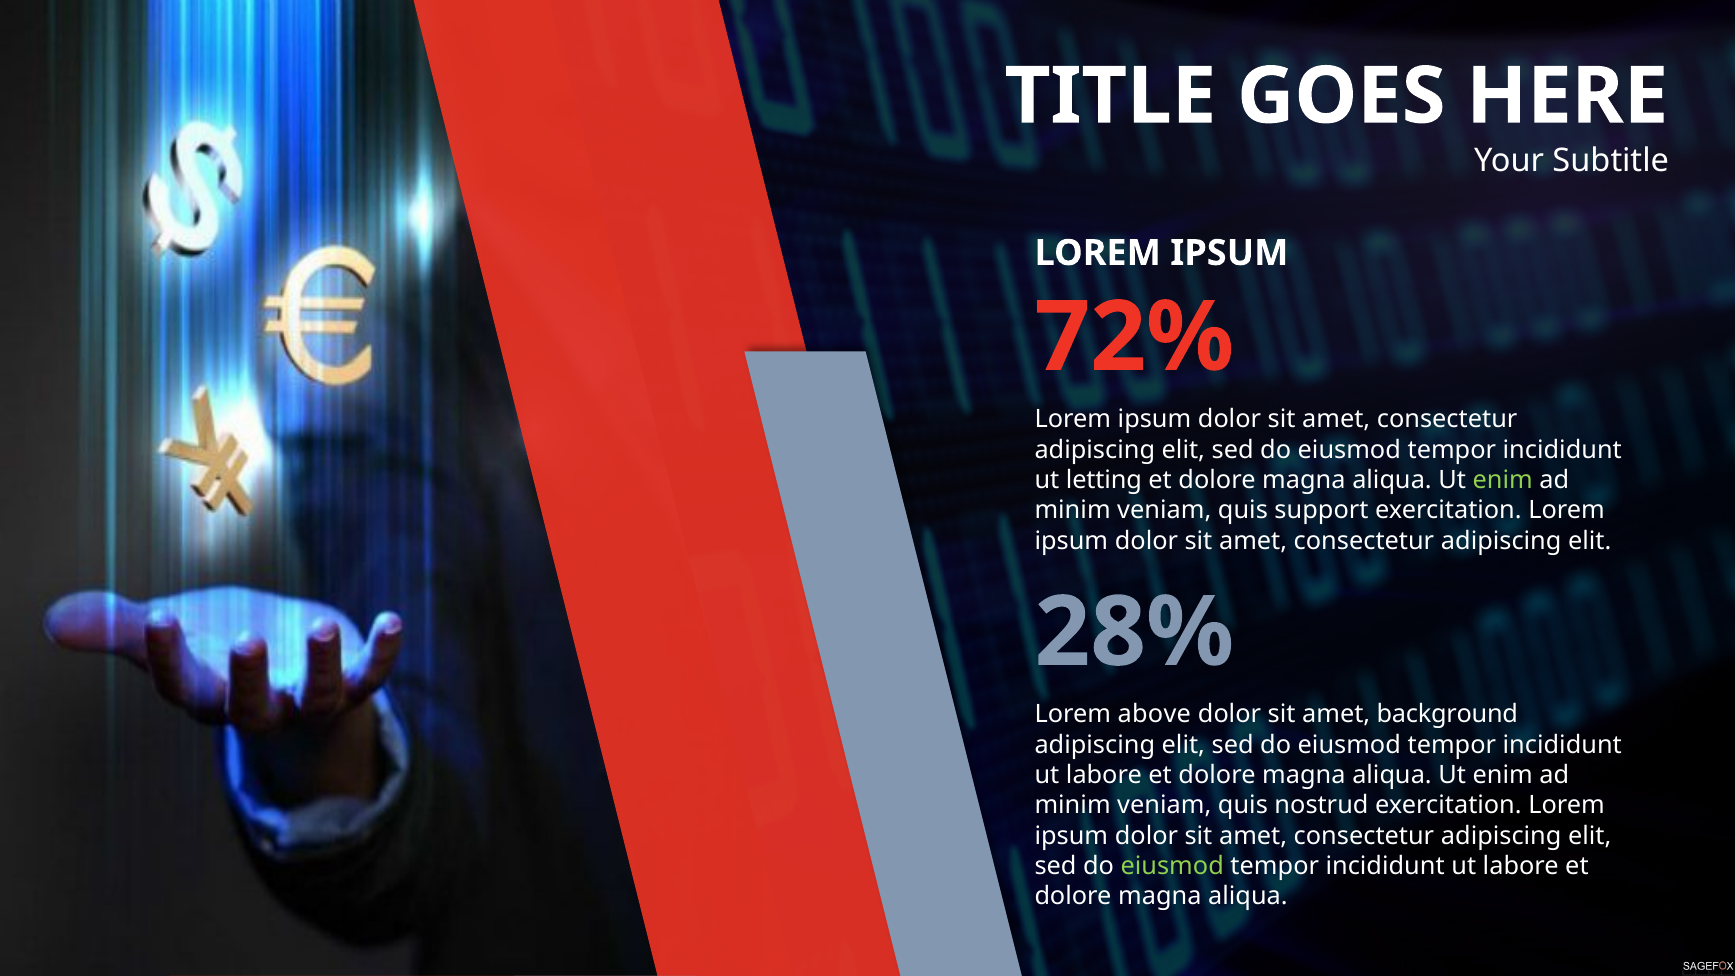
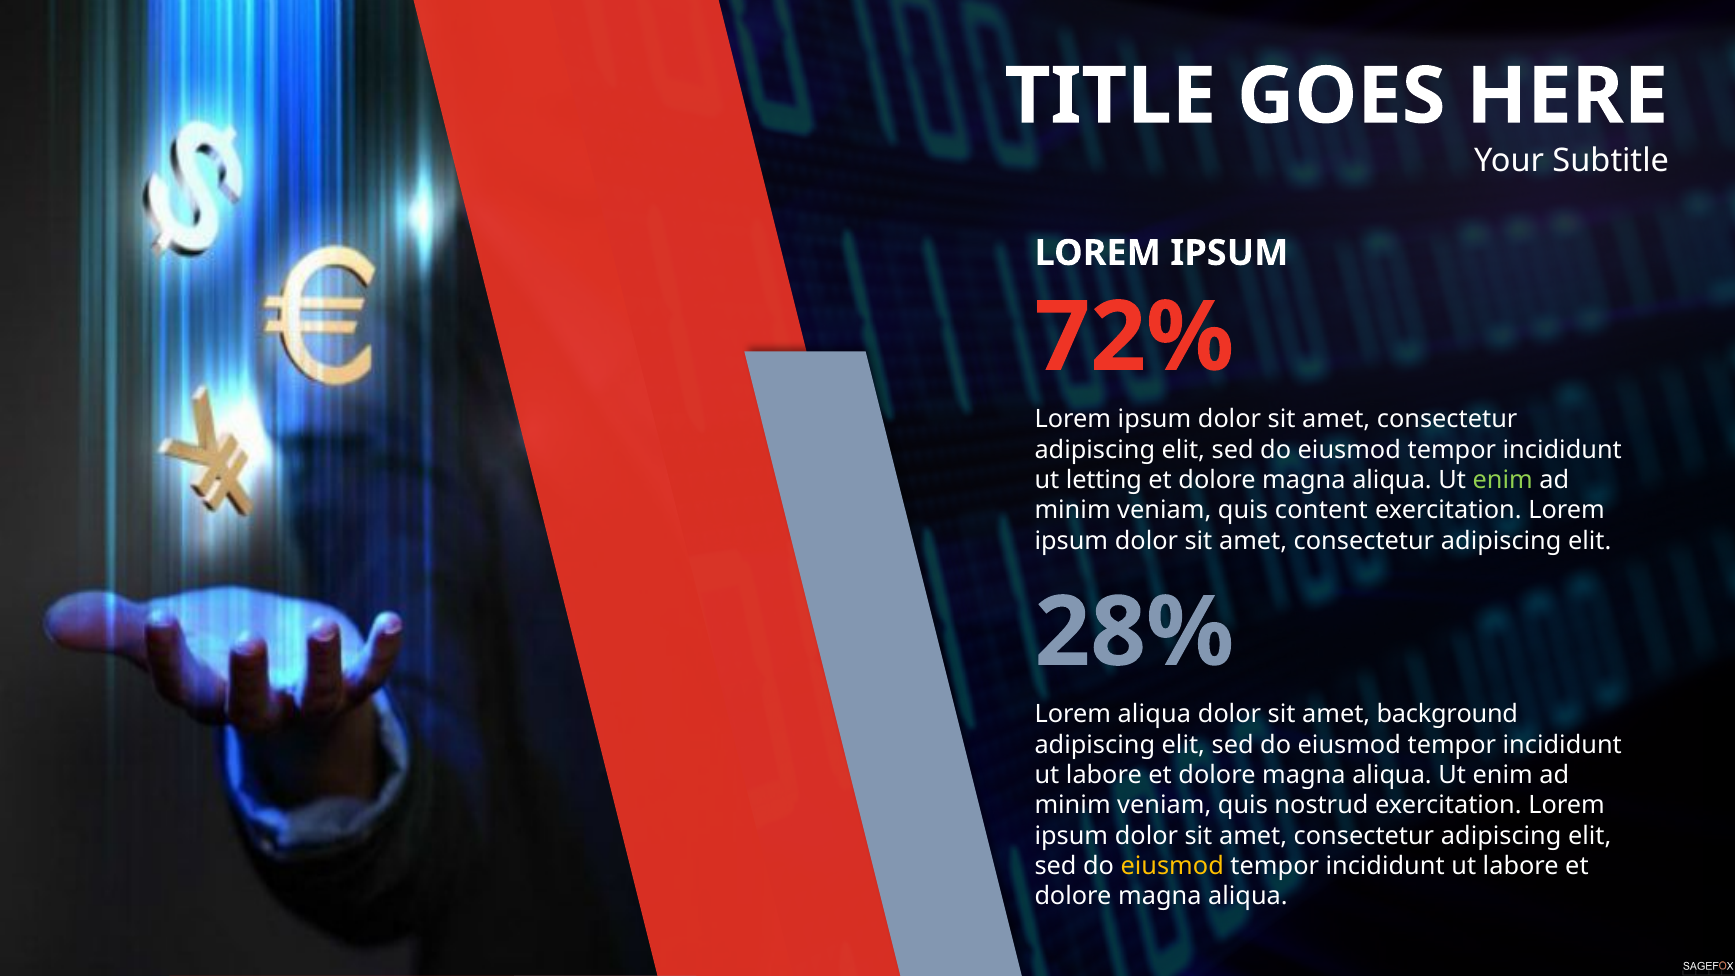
support: support -> content (1321, 510)
Lorem above: above -> aliqua (1154, 714)
eiusmod colour: light green -> yellow (1172, 866)
